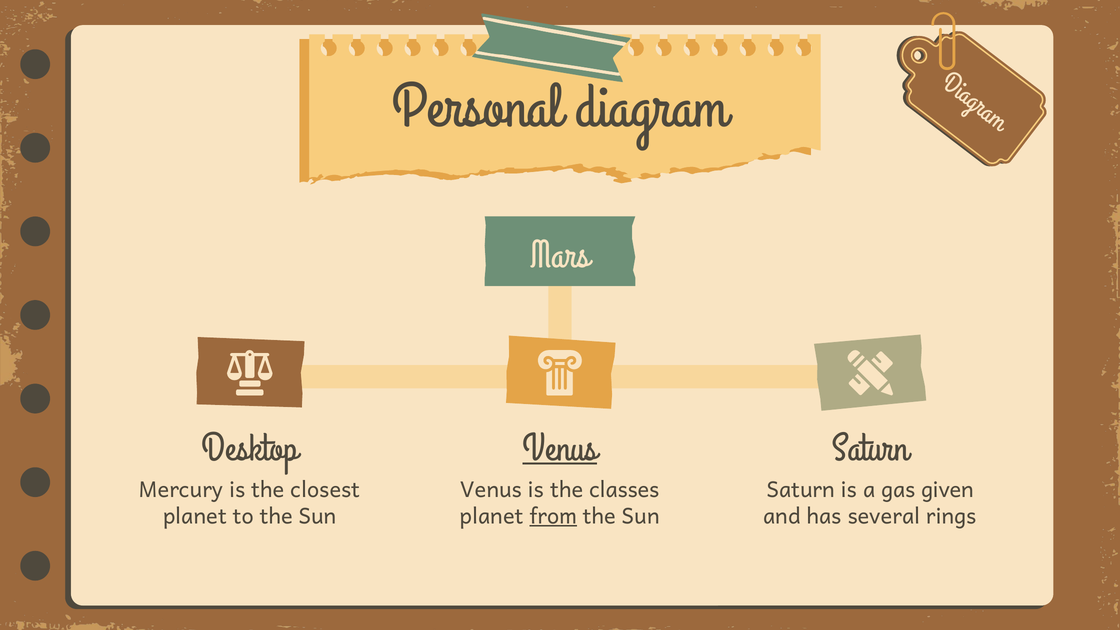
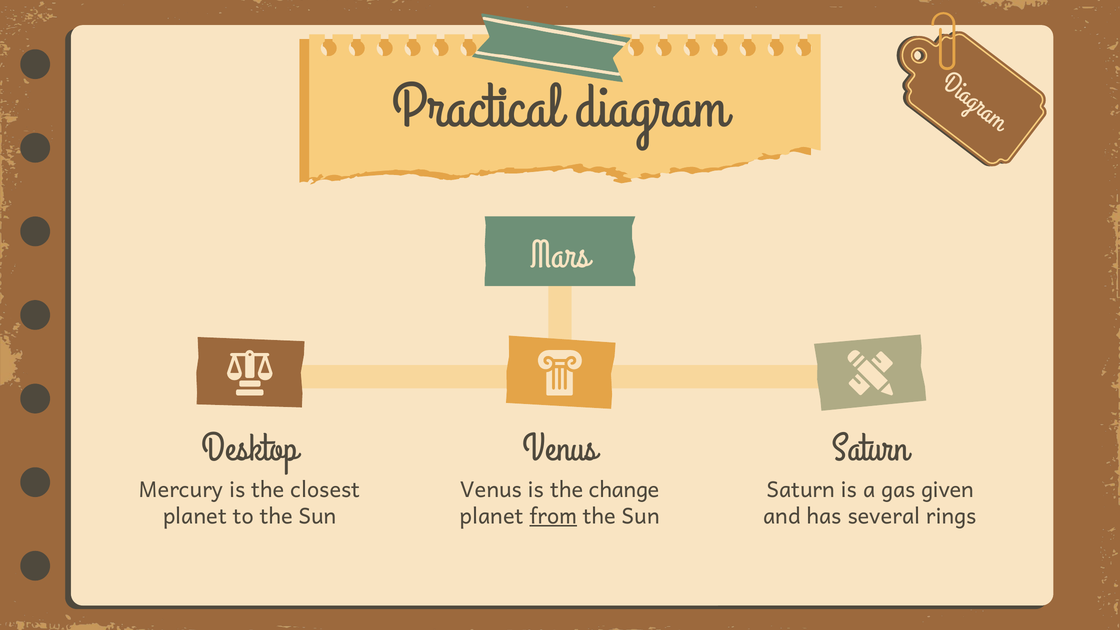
Personal: Personal -> Practical (477, 105)
Venus underline: present -> none (560, 447)
classes: classes -> change (624, 490)
